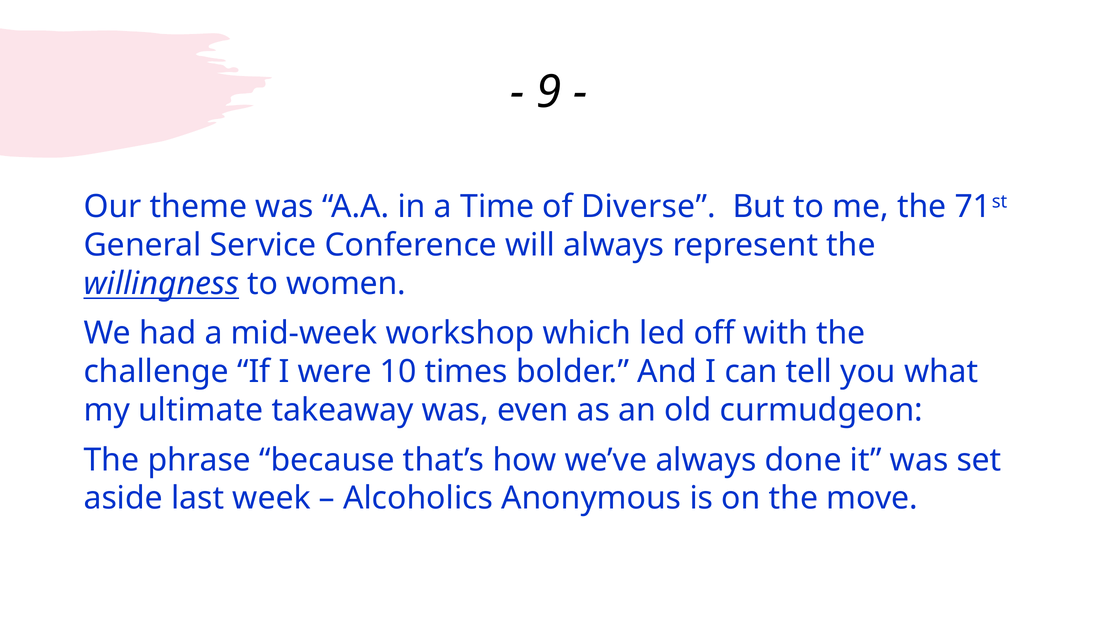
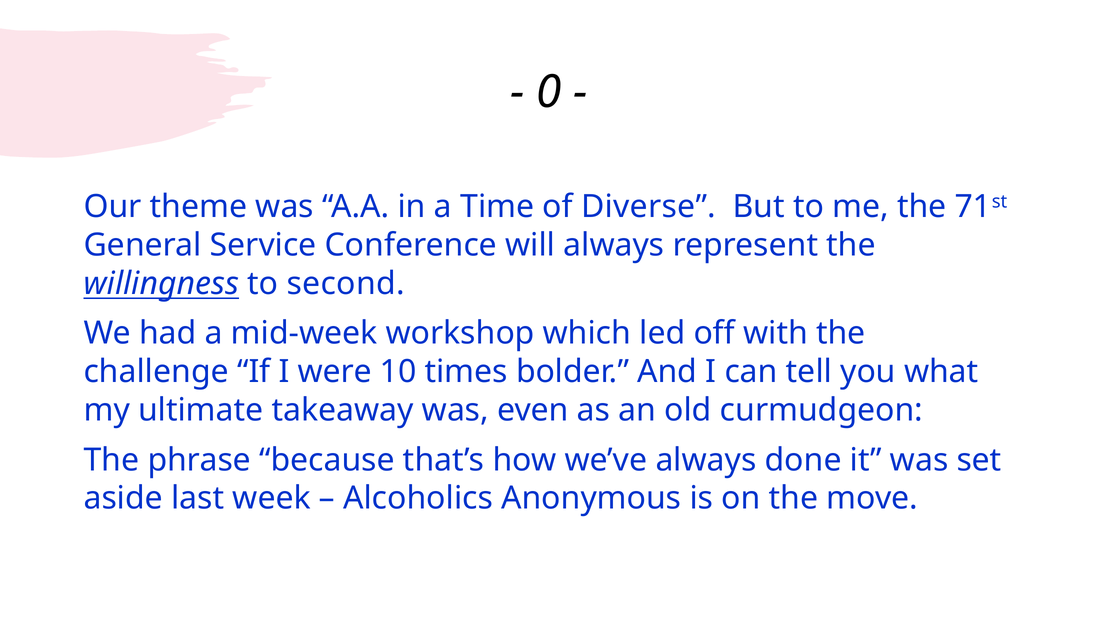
9: 9 -> 0 (549, 92)
women: women -> second (346, 283)
